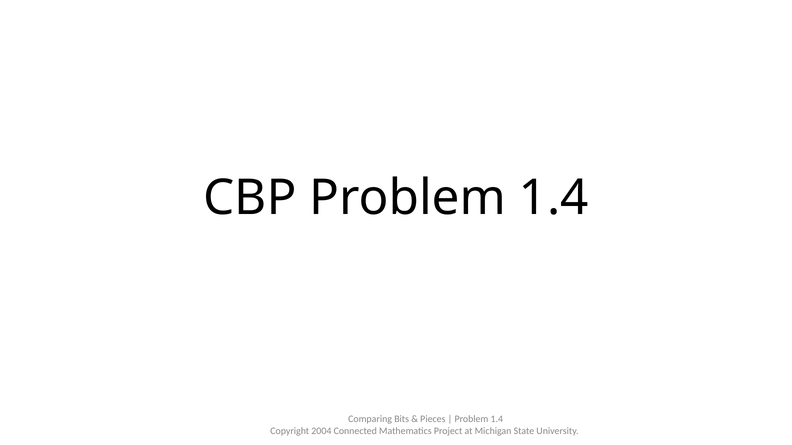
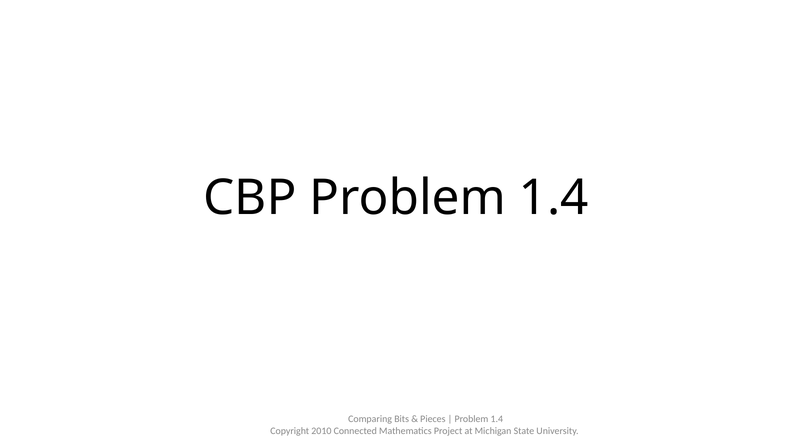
2004: 2004 -> 2010 (321, 431)
